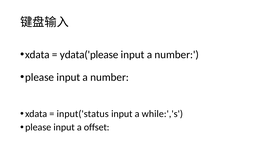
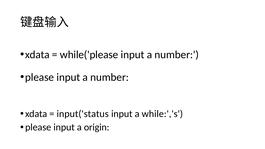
ydata('please: ydata('please -> while('please (89, 55)
offset: offset -> origin (97, 127)
